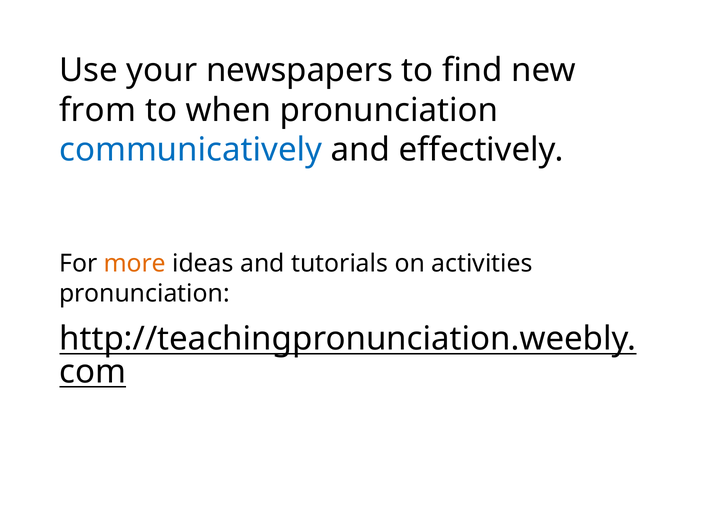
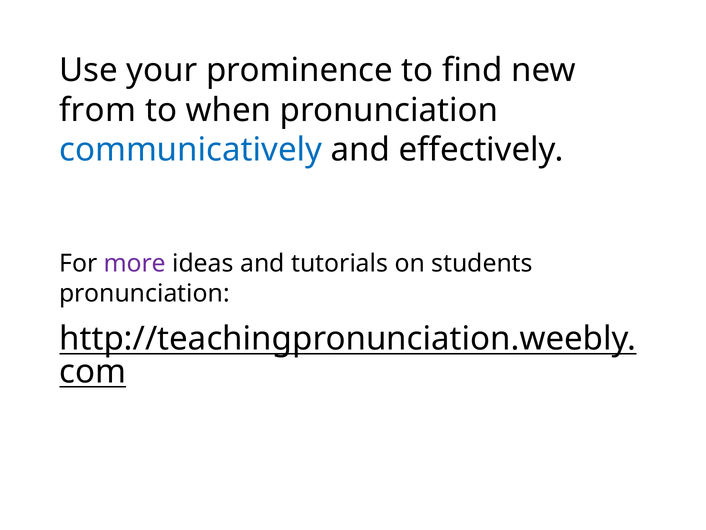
newspapers: newspapers -> prominence (300, 70)
more colour: orange -> purple (135, 263)
activities: activities -> students (482, 263)
